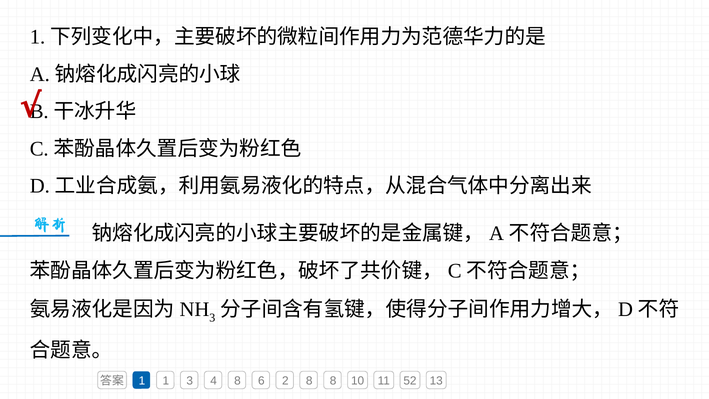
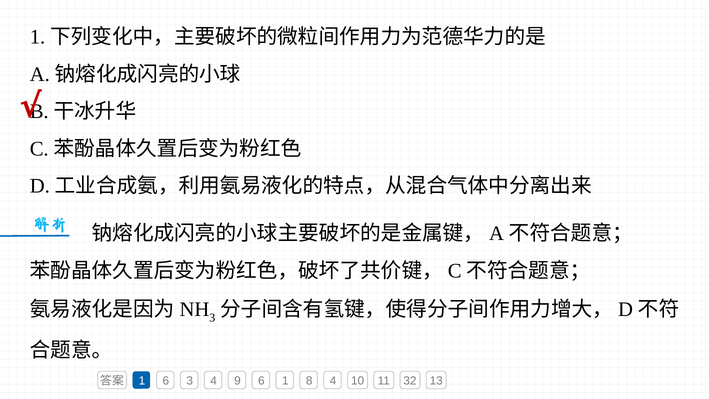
1 1: 1 -> 6 (166, 381)
4 8: 8 -> 9 (238, 381)
6 2: 2 -> 1 (285, 381)
8 8: 8 -> 4 (333, 381)
52: 52 -> 32 (410, 381)
